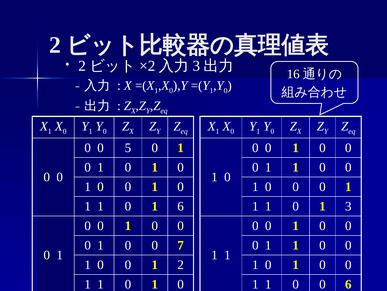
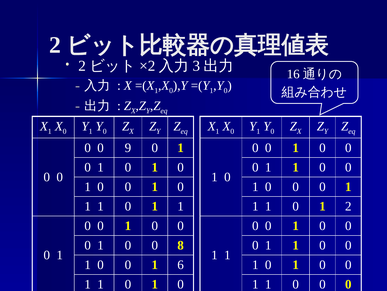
5: 5 -> 9 (128, 148)
6: 6 -> 1 (181, 206)
1 3: 3 -> 2 (348, 206)
7: 7 -> 8 (181, 245)
1 2: 2 -> 6 (181, 264)
6: 6 -> 0 (348, 284)
